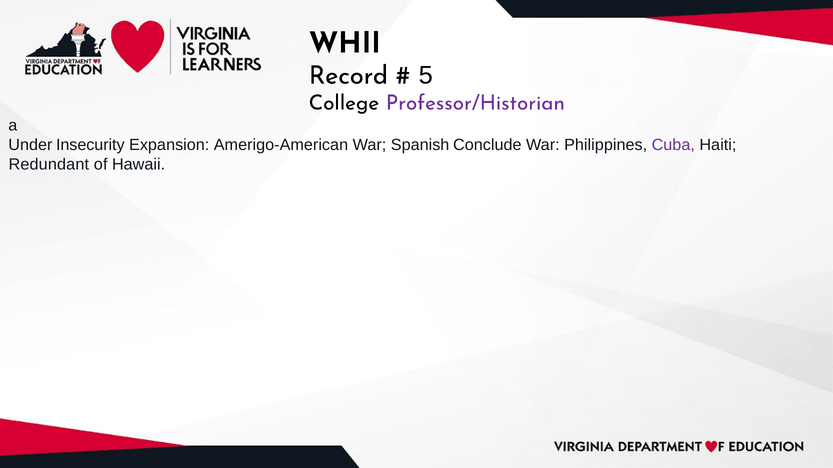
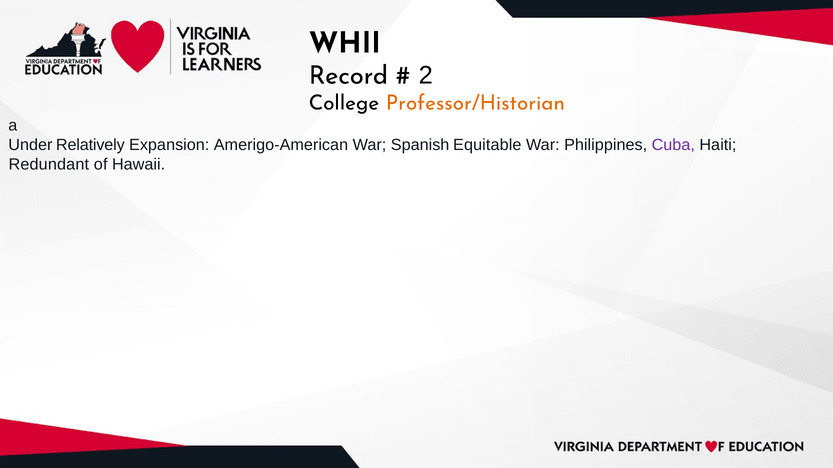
5: 5 -> 2 (426, 75)
Professor/Historian colour: purple -> orange (475, 103)
Insecurity: Insecurity -> Relatively (90, 145)
Conclude: Conclude -> Equitable (487, 145)
